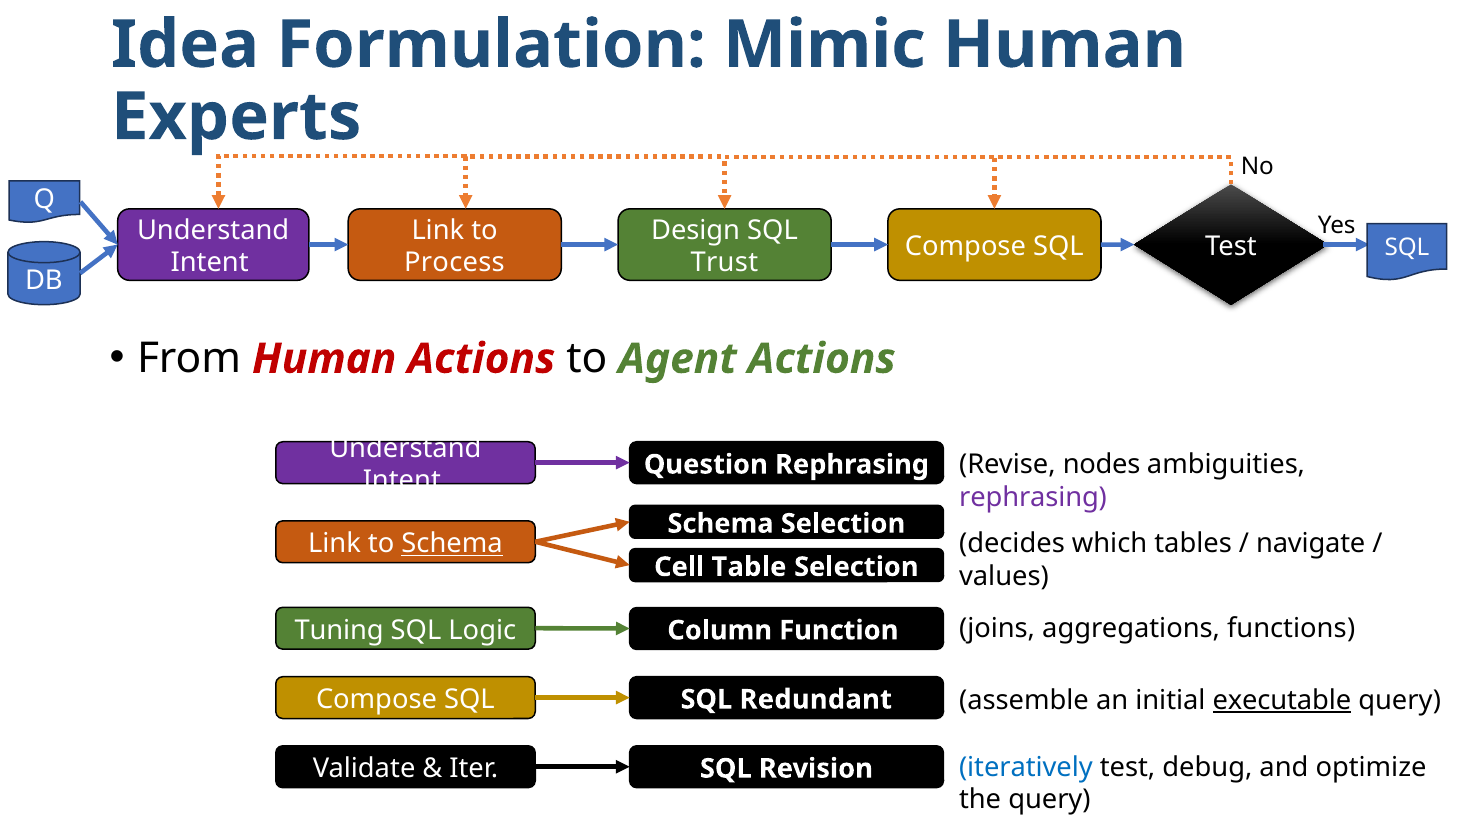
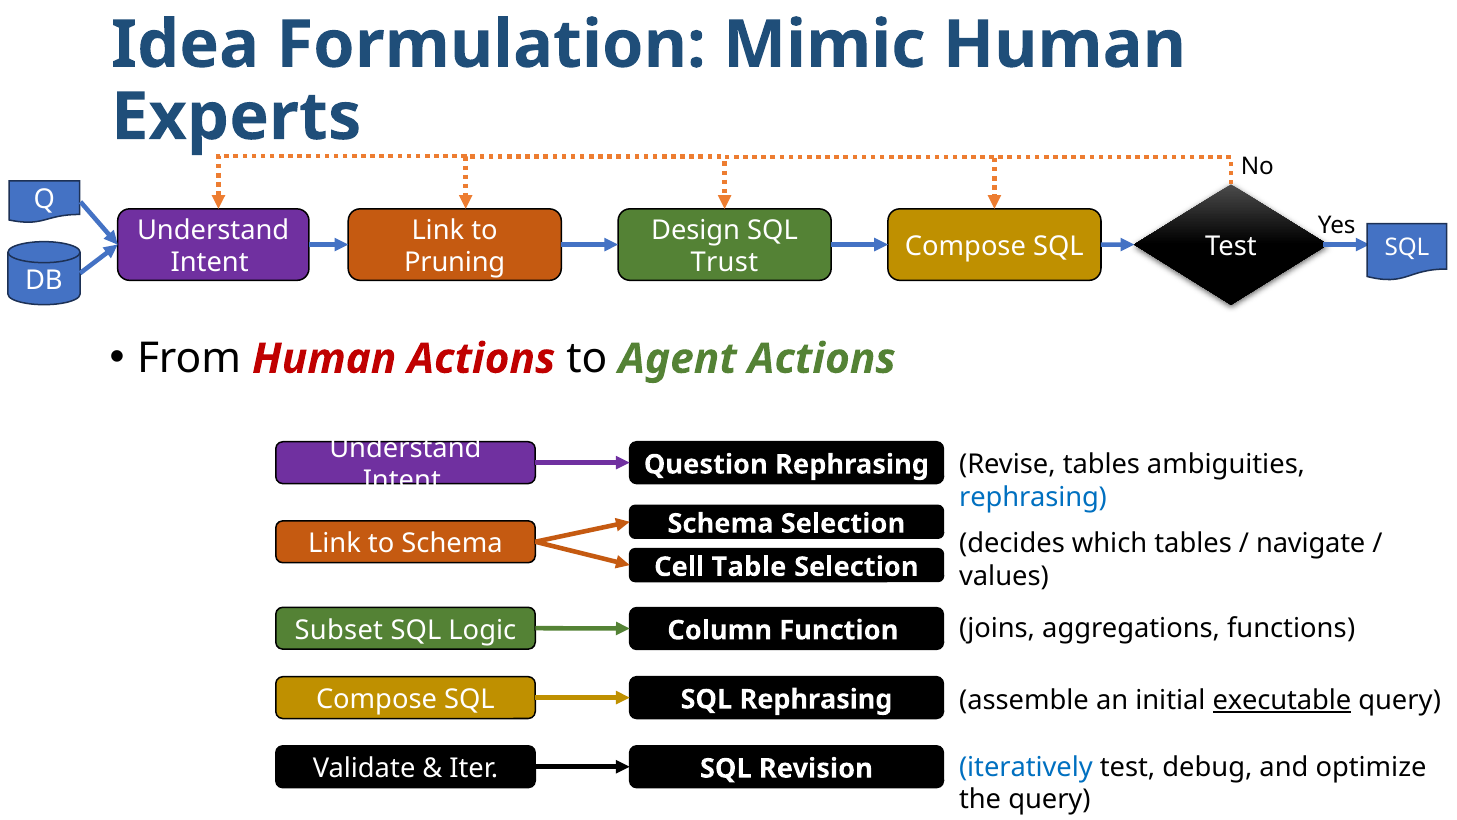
Process: Process -> Pruning (455, 263)
Revise nodes: nodes -> tables (1101, 465)
rephrasing colour: purple -> blue (1033, 497)
Schema underline: present -> none (452, 543)
Tuning: Tuning -> Subset (339, 630)
SQL Redundant: Redundant -> Rephrasing (816, 699)
